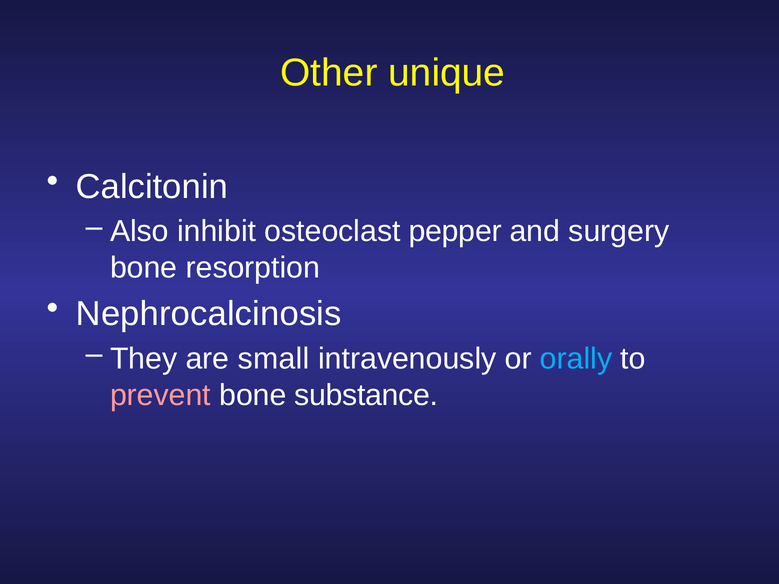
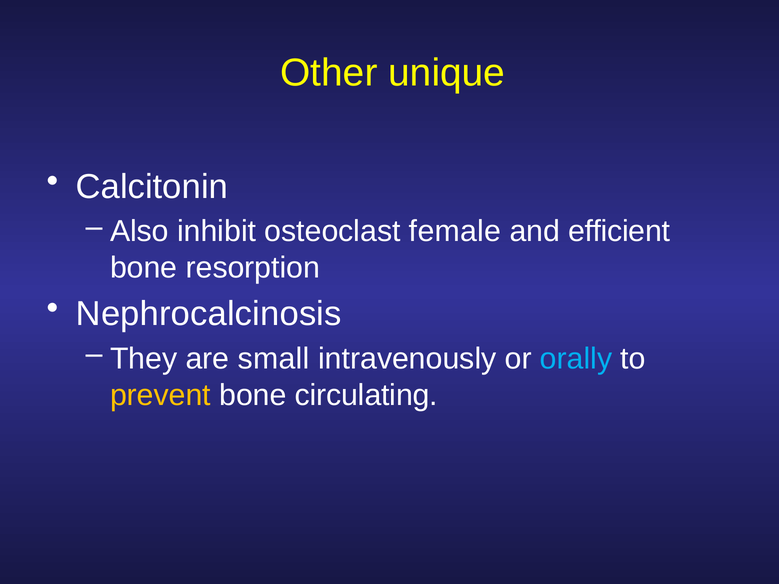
pepper: pepper -> female (455, 232)
surgery: surgery -> efficient (619, 232)
prevent colour: pink -> yellow (160, 395)
substance: substance -> circulating (366, 395)
